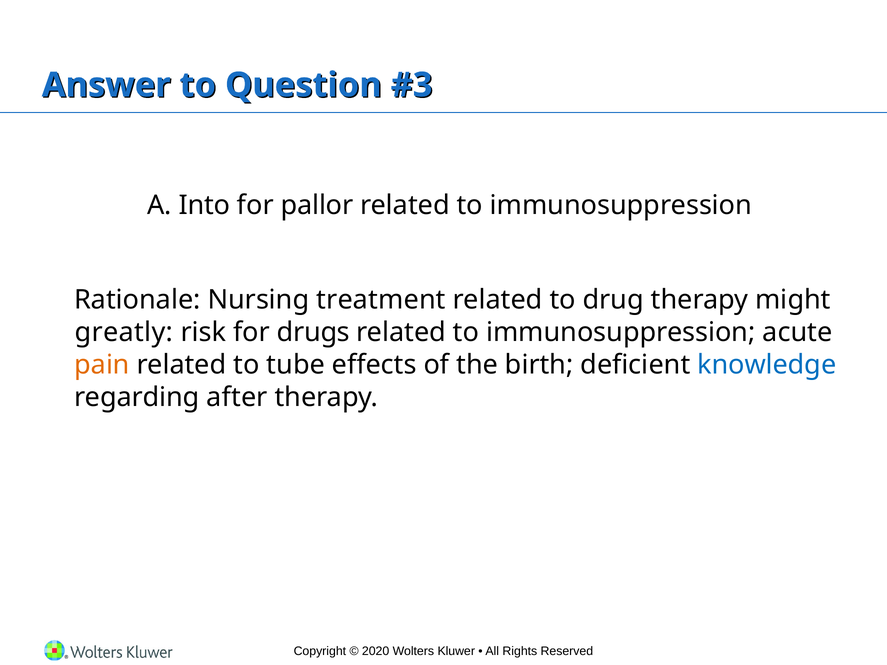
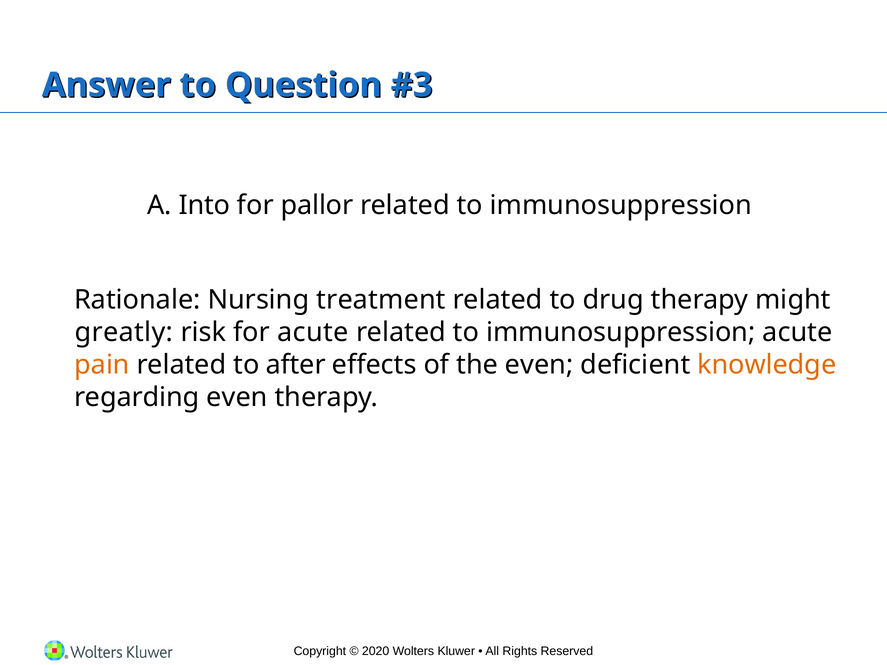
for drugs: drugs -> acute (313, 332)
tube: tube -> after (296, 365)
the birth: birth -> even (539, 365)
knowledge colour: blue -> orange (767, 365)
regarding after: after -> even (237, 398)
